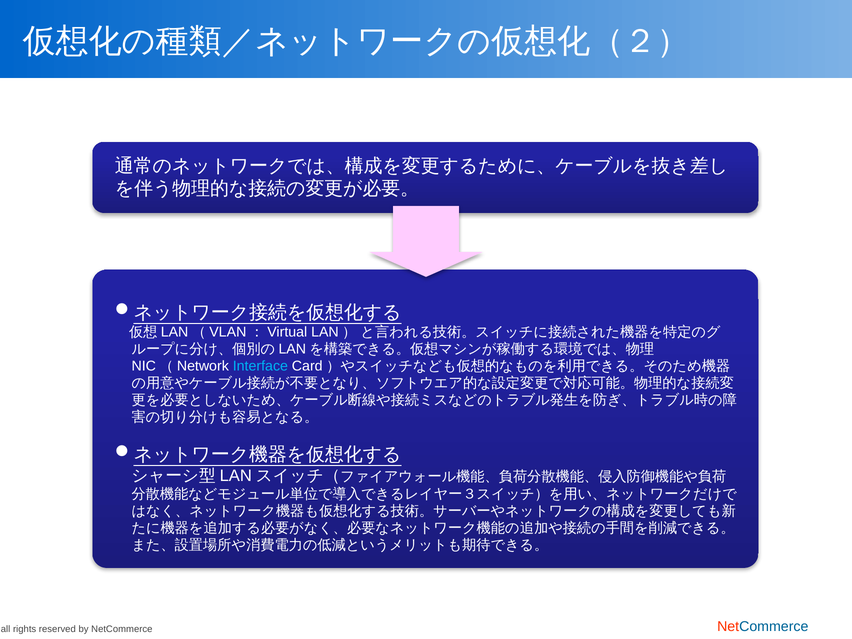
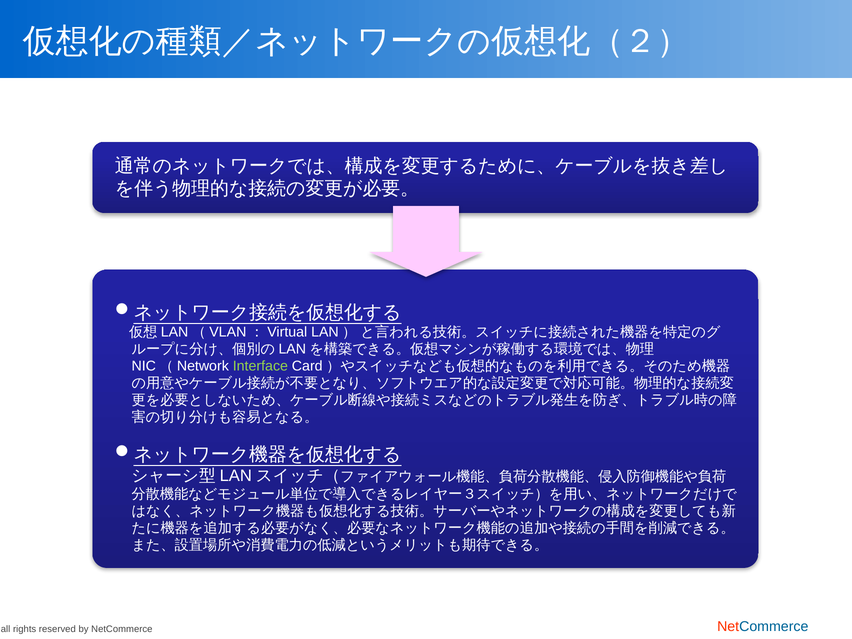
Interface colour: light blue -> light green (260, 366)
